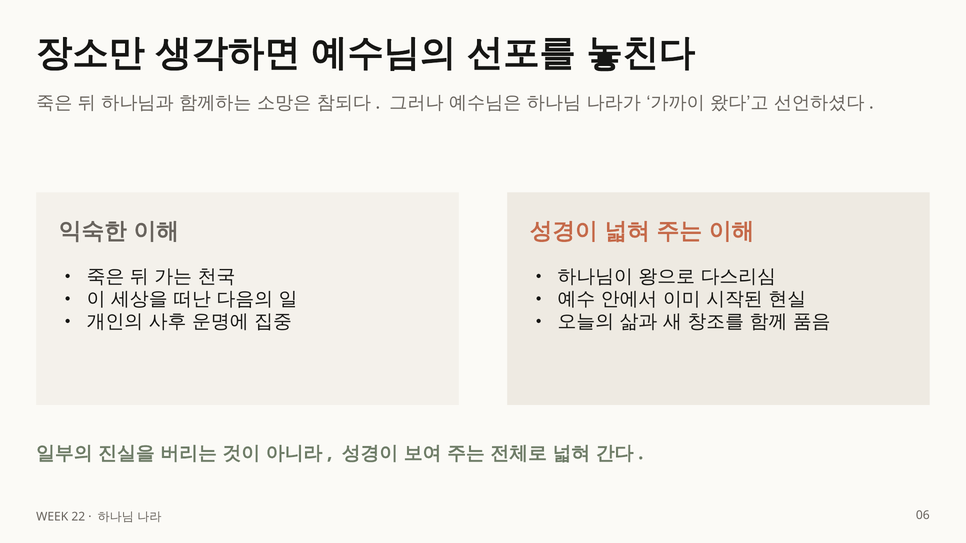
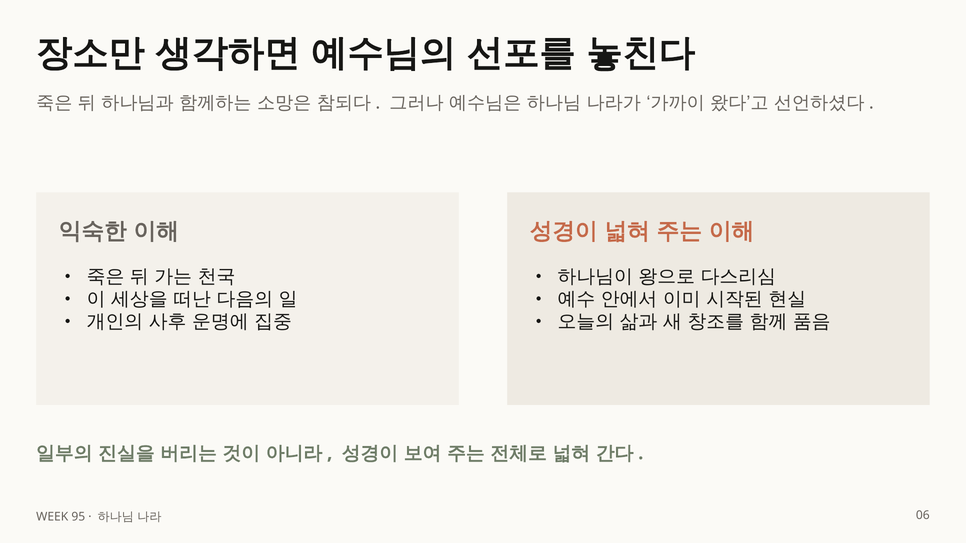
22: 22 -> 95 (78, 517)
